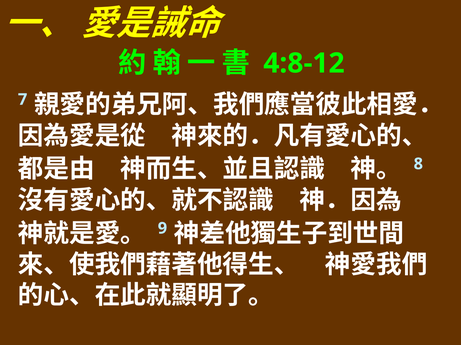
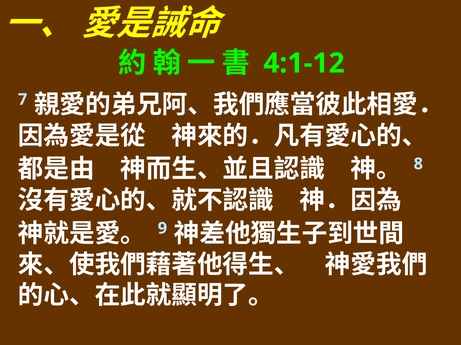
4:8-12: 4:8-12 -> 4:1-12 (304, 63)
